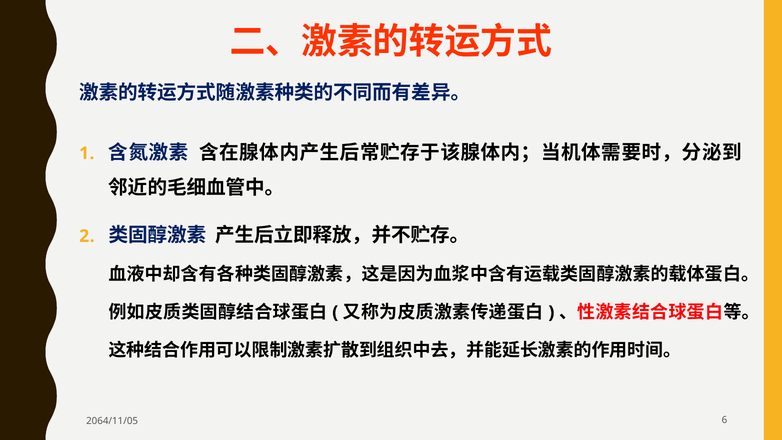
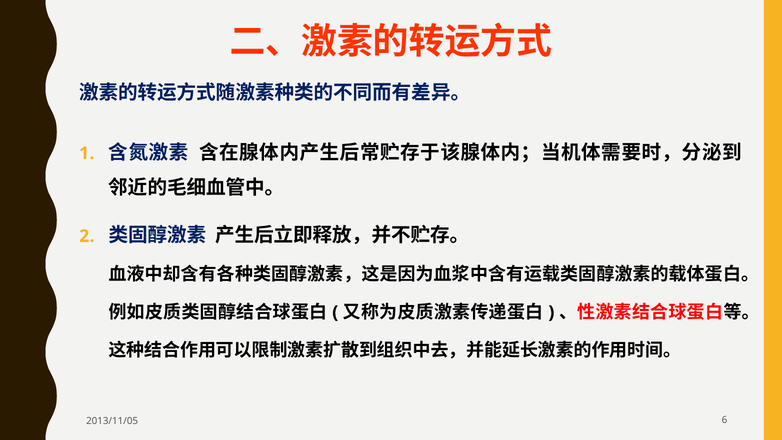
2064/11/05: 2064/11/05 -> 2013/11/05 (112, 421)
